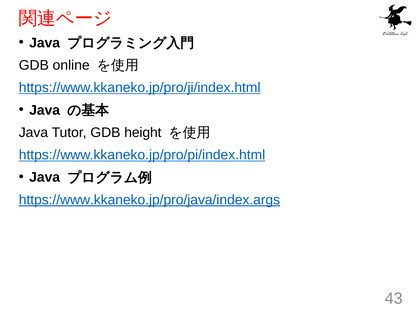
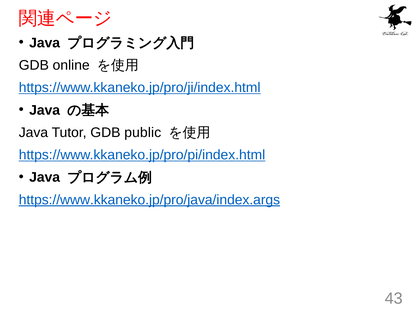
height: height -> public (143, 133)
